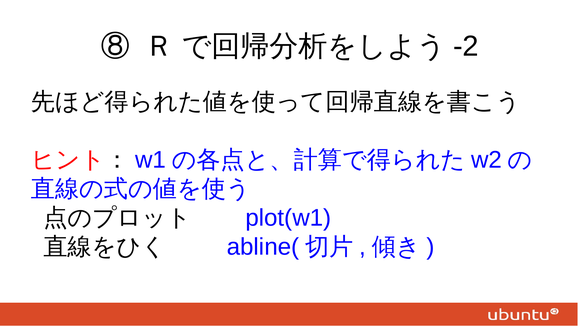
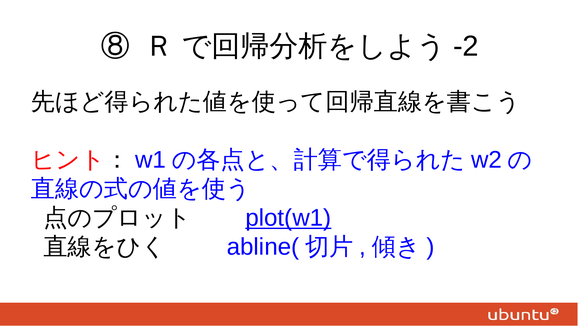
plot(w1 underline: none -> present (288, 218)
